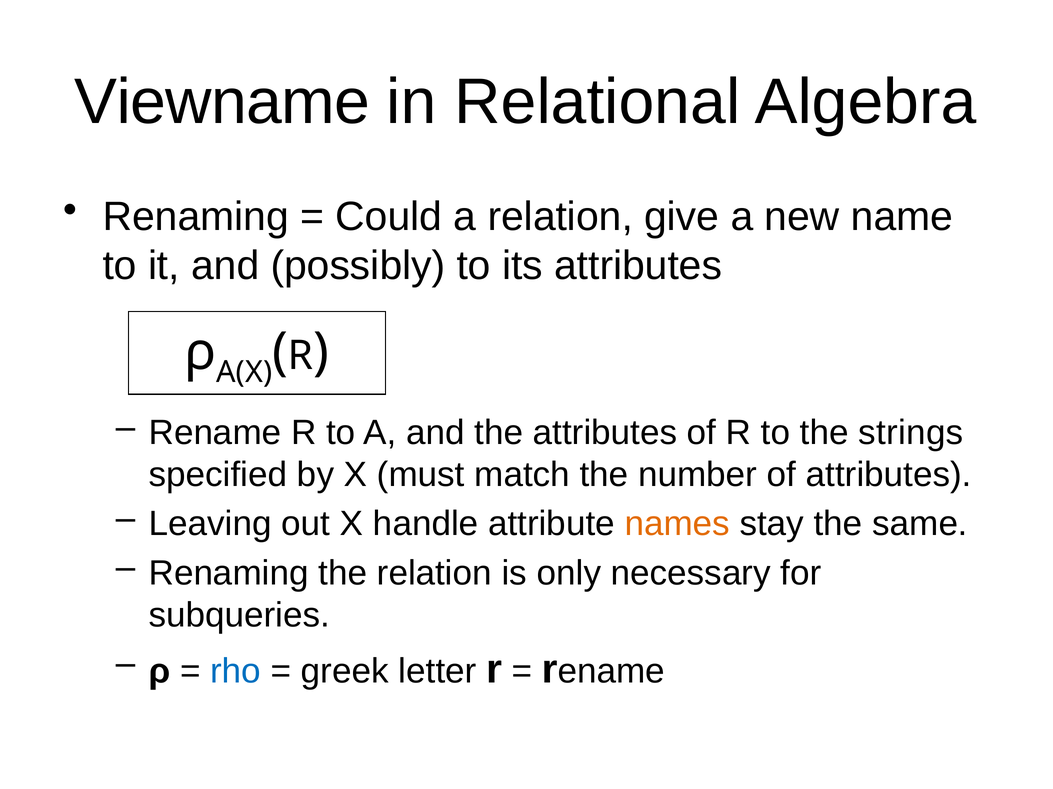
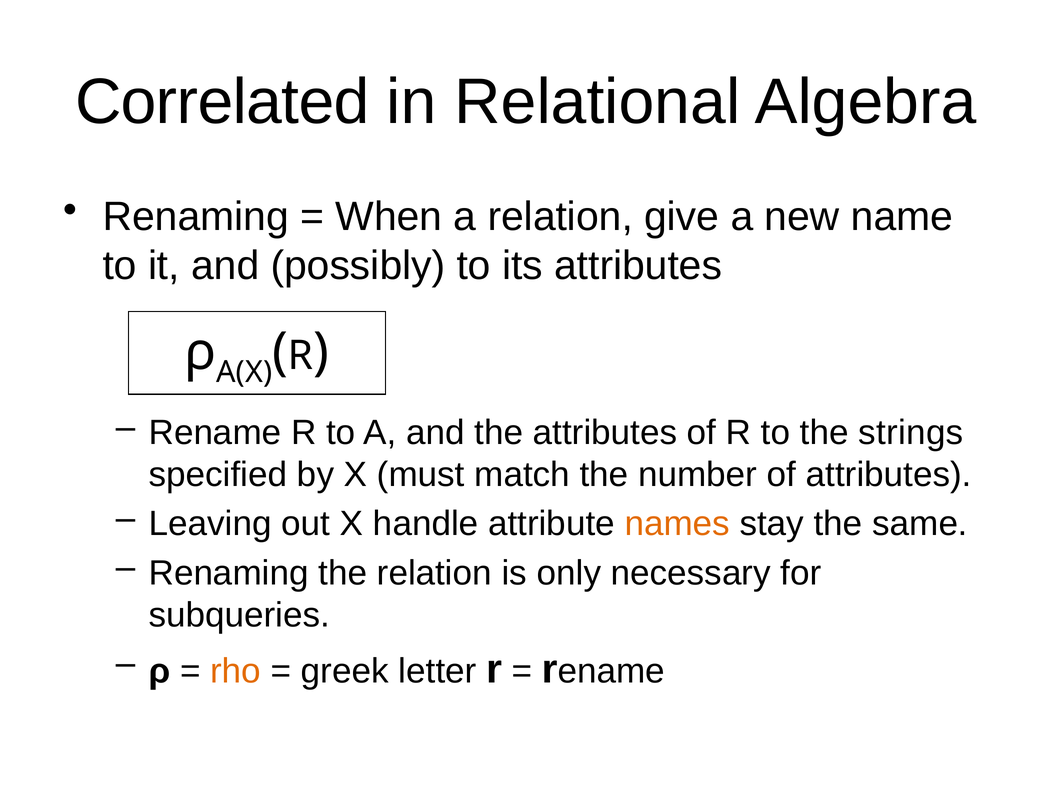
Viewname: Viewname -> Correlated (222, 102)
Could: Could -> When (389, 217)
rho colour: blue -> orange (236, 672)
